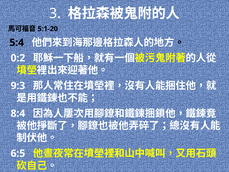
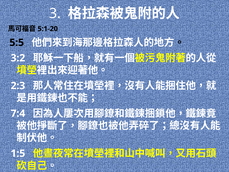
5:4: 5:4 -> 5:5 (17, 43)
0:2: 0:2 -> 3:2 (18, 58)
9:3: 9:3 -> 2:3 (18, 86)
8:4: 8:4 -> 7:4 (18, 113)
6:5: 6:5 -> 1:5 (18, 153)
